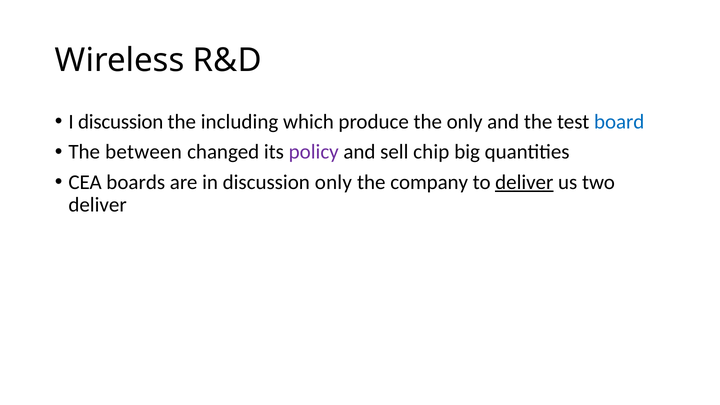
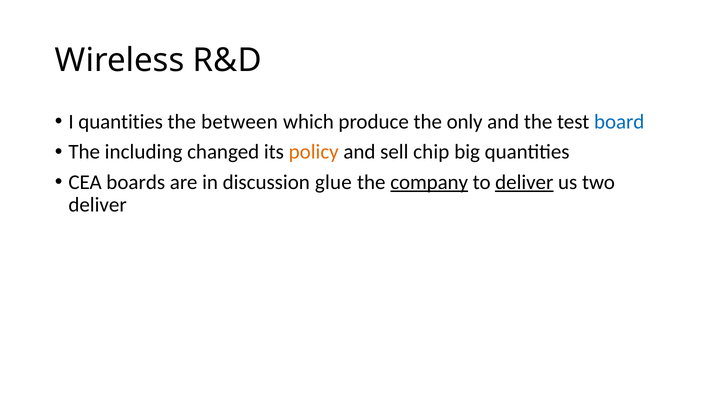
I discussion: discussion -> quantities (121, 122)
including: including -> between (239, 122)
between: between -> including (144, 152)
policy colour: purple -> orange (314, 152)
discussion only: only -> glue (333, 182)
company underline: none -> present (429, 182)
